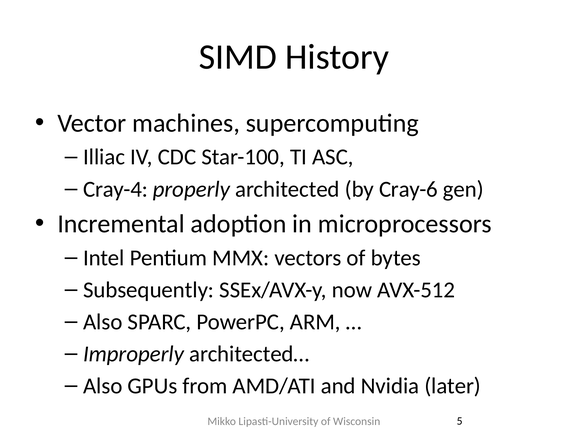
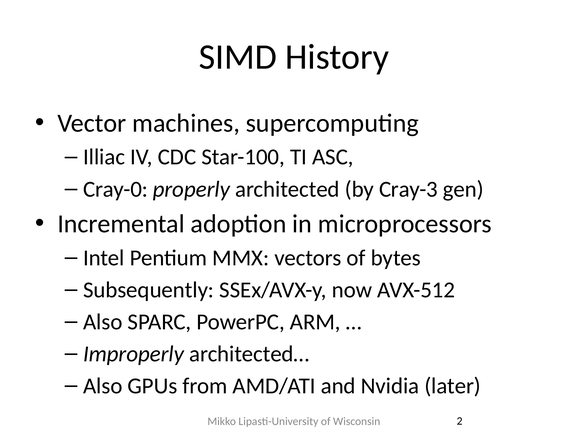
Cray-4: Cray-4 -> Cray-0 (115, 189)
Cray-6: Cray-6 -> Cray-3 (408, 189)
5: 5 -> 2 (460, 421)
